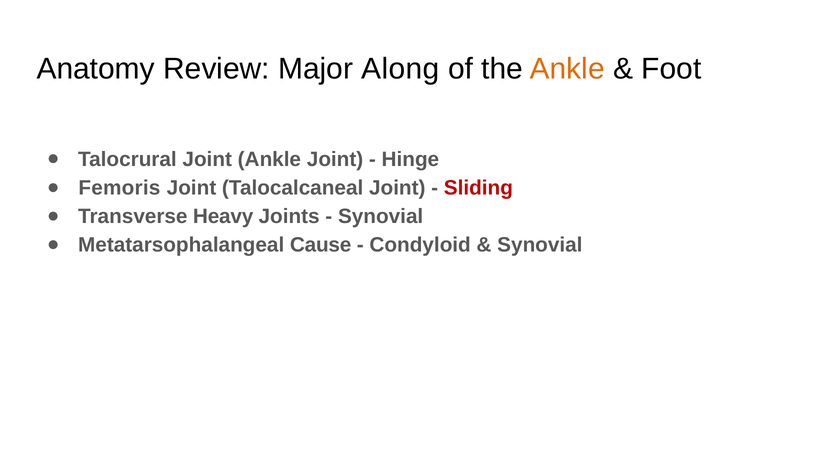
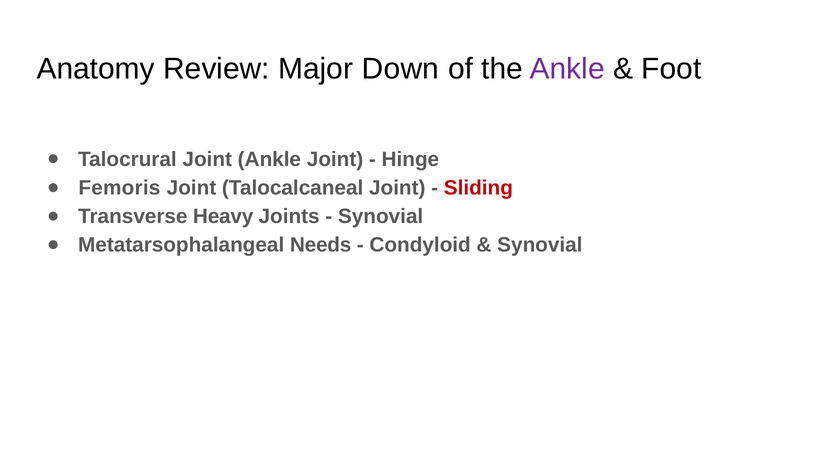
Along: Along -> Down (400, 69)
Ankle colour: orange -> purple (567, 69)
Cause: Cause -> Needs (321, 245)
